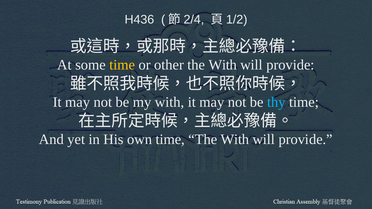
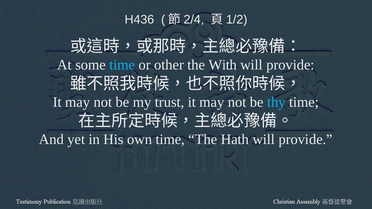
time colour: yellow -> light blue (122, 65)
my with: with -> trust (170, 102)
time The With: With -> Hath (235, 139)
